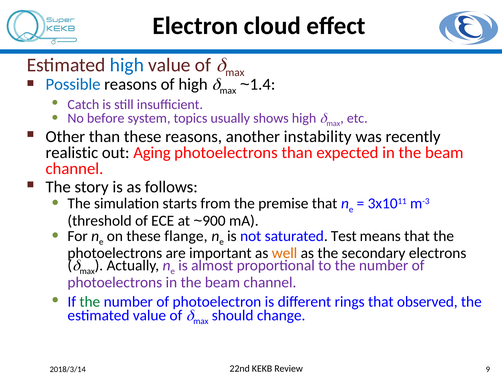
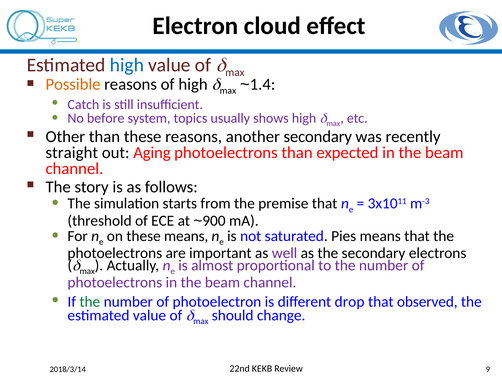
Possible colour: blue -> orange (73, 84)
another instability: instability -> secondary (318, 137)
realistic: realistic -> straight (72, 153)
these flange: flange -> means (186, 236)
Test: Test -> Pies (344, 236)
well colour: orange -> purple (285, 254)
rings: rings -> drop (350, 302)
